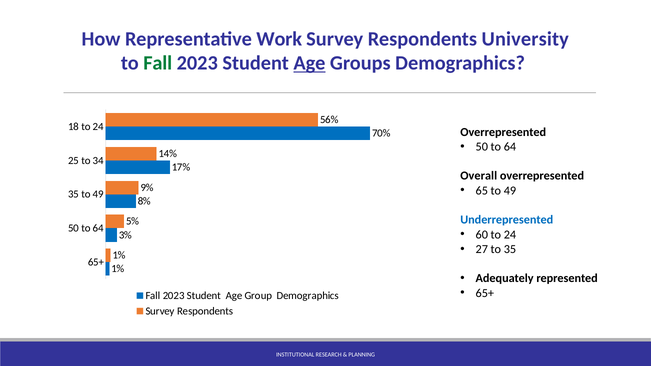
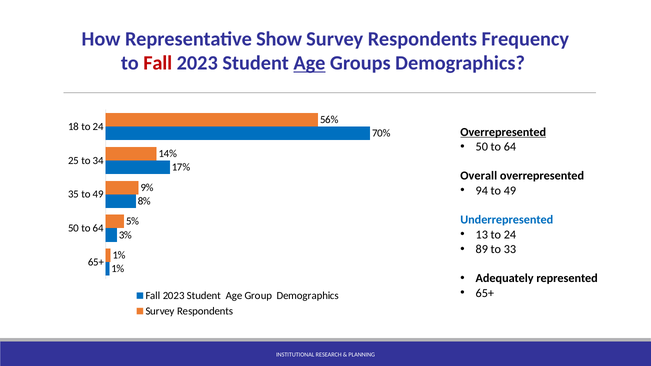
Work: Work -> Show (279, 39)
University: University -> Frequency (525, 39)
Fall colour: green -> red (158, 63)
Overrepresented underline: none -> present (503, 132)
65: 65 -> 94 (482, 191)
60: 60 -> 13 (482, 235)
27: 27 -> 89 (482, 249)
to 35: 35 -> 33 (510, 249)
